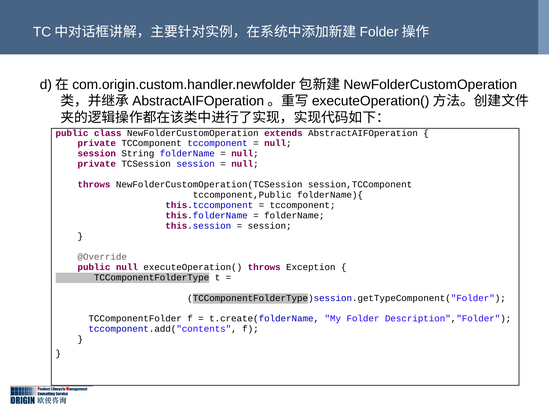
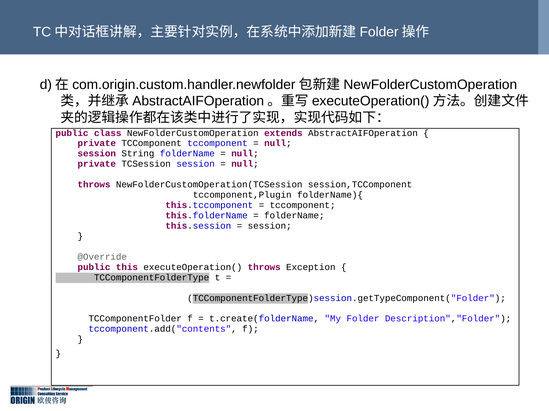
tccomponent,Public: tccomponent,Public -> tccomponent,Plugin (242, 195)
public null: null -> this (127, 268)
